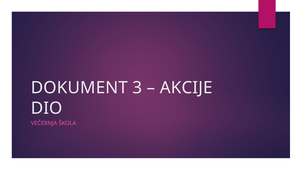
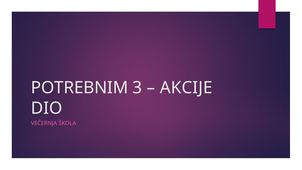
DOKUMENT: DOKUMENT -> POTREBNIM (80, 88)
